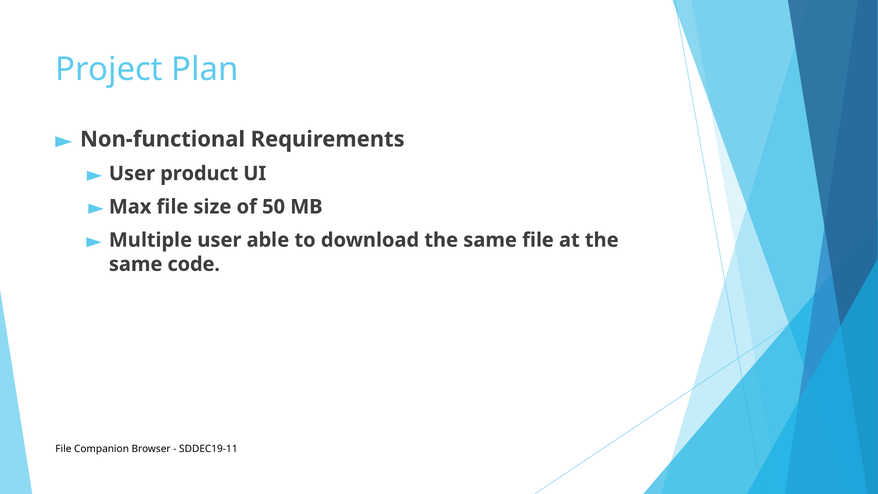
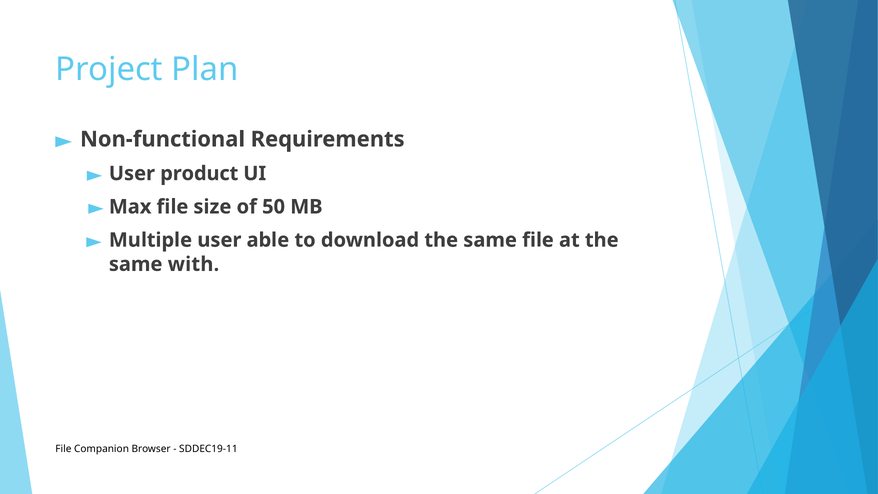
code: code -> with (193, 264)
